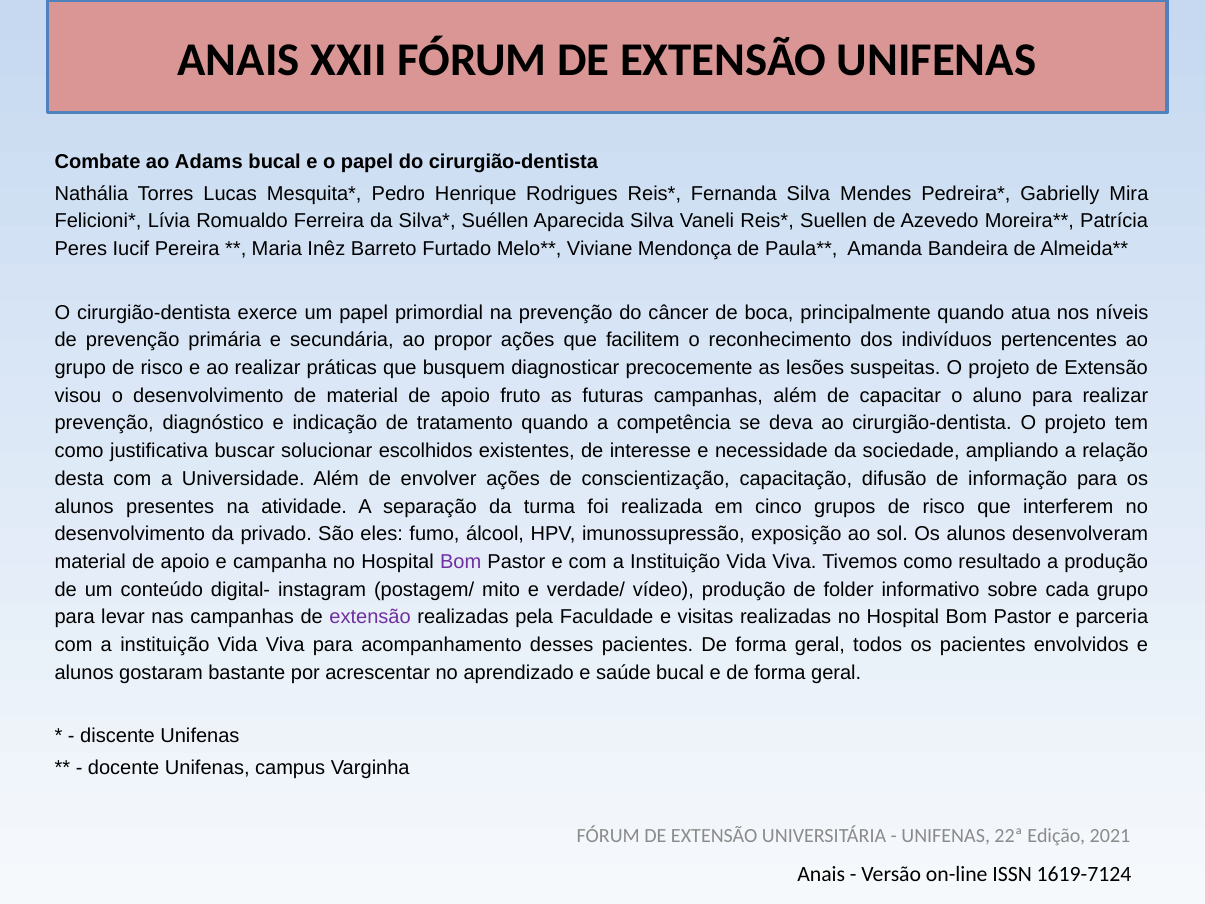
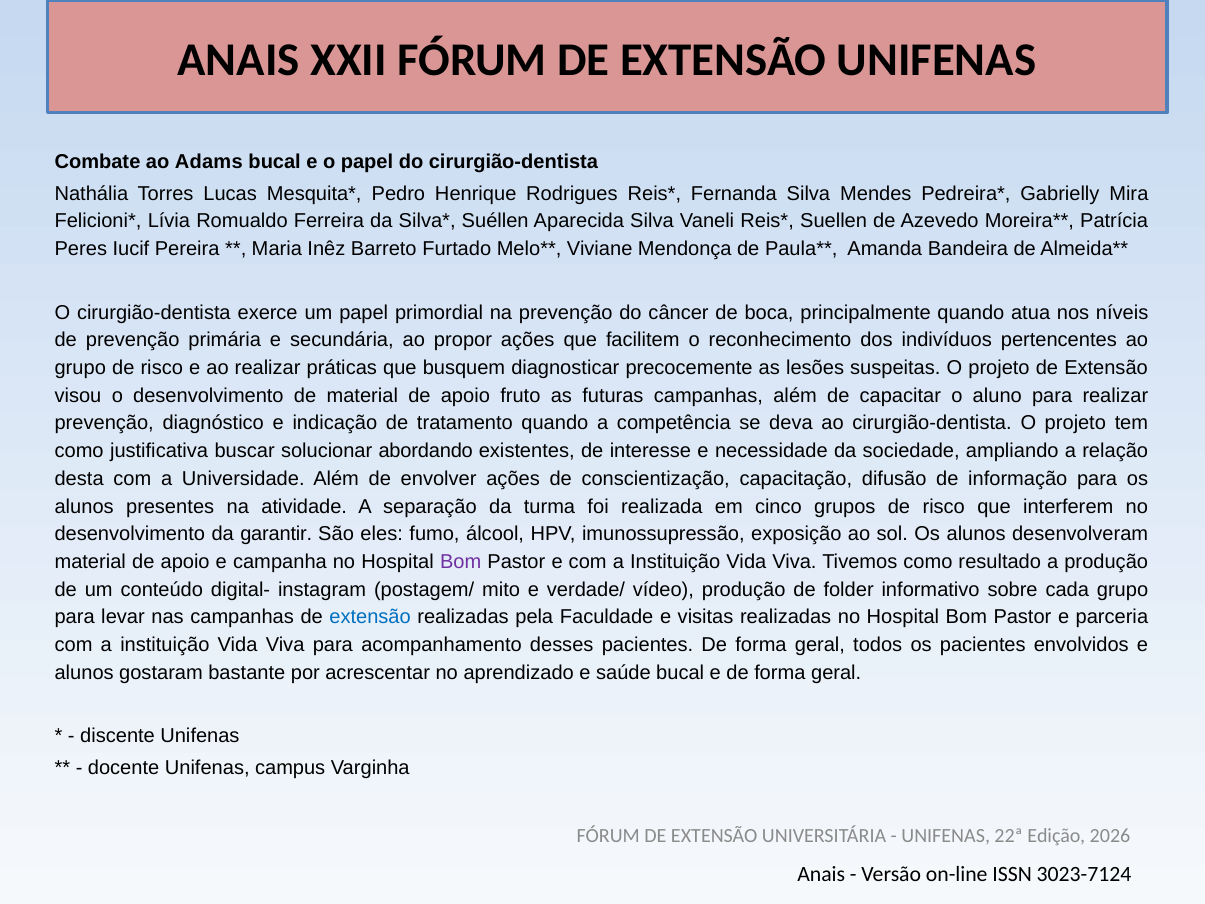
escolhidos: escolhidos -> abordando (426, 451)
privado: privado -> garantir (276, 534)
extensão colour: purple -> blue (370, 617)
2021: 2021 -> 2026 (1110, 835)
1619-7124: 1619-7124 -> 3023-7124 (1084, 875)
